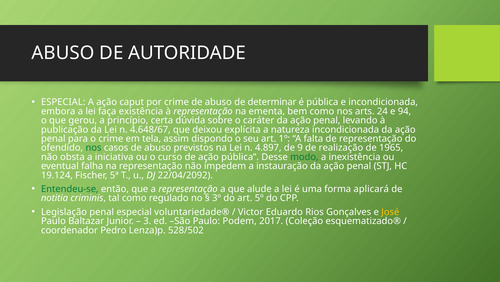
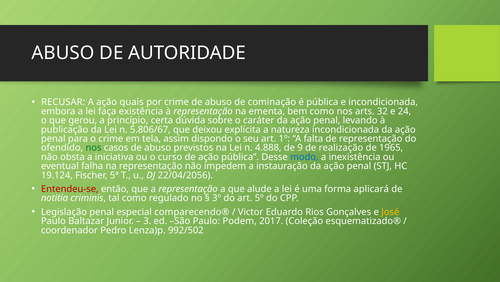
ESPECIAL: ESPECIAL -> RECUSAR (63, 102)
caput: caput -> quais (132, 102)
determinar: determinar -> cominação (272, 102)
24: 24 -> 32 (382, 111)
94: 94 -> 24 (404, 111)
4.648/67: 4.648/67 -> 5.806/67 (150, 129)
4.897: 4.897 -> 4.888 (268, 147)
modo colour: green -> blue (304, 157)
22/04/2092: 22/04/2092 -> 22/04/2056 (185, 175)
Entendeu-se colour: green -> red (70, 189)
voluntariedade®: voluntariedade® -> comparecendo® (192, 212)
528/502: 528/502 -> 992/502 (186, 230)
